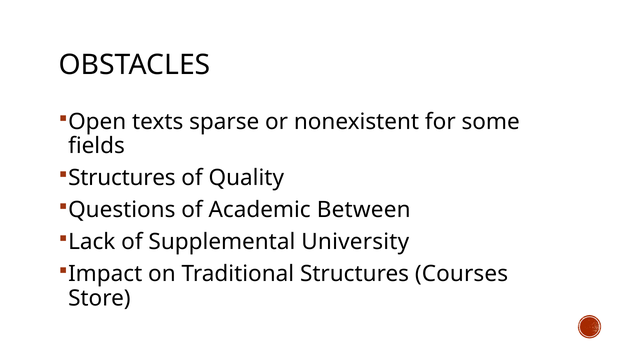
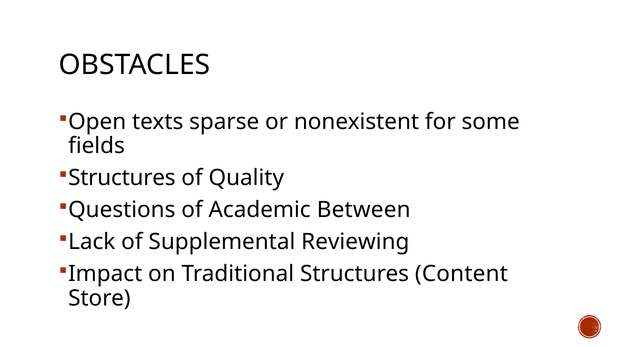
University: University -> Reviewing (355, 242)
Courses: Courses -> Content (461, 274)
